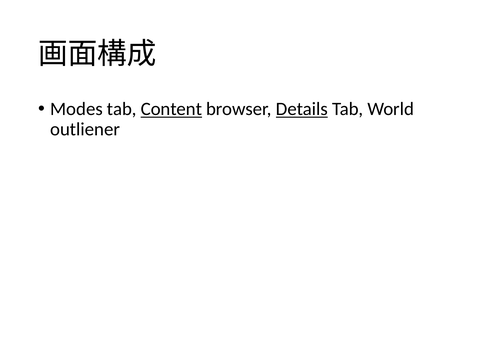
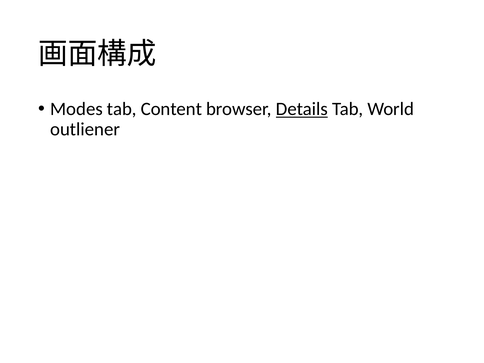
Content underline: present -> none (171, 109)
